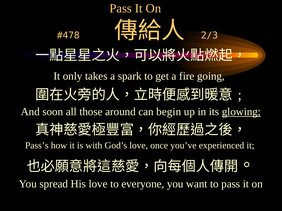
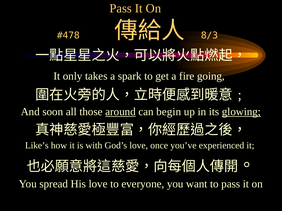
2/3: 2/3 -> 8/3 (209, 35)
around underline: none -> present (121, 112)
Pass’s: Pass’s -> Like’s (37, 146)
